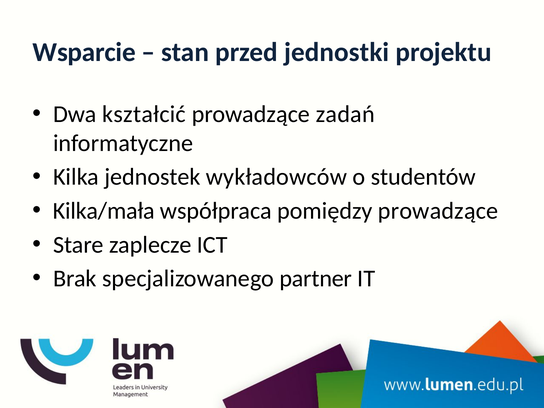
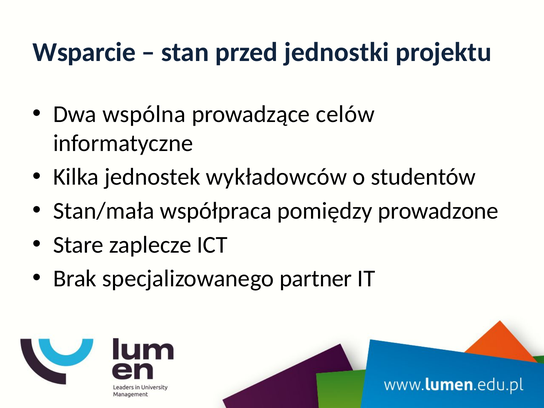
kształcić: kształcić -> wspólna (144, 114)
zadań: zadań -> celów (345, 114)
Kilka/mała: Kilka/mała -> Stan/mała (104, 211)
pomiędzy prowadzące: prowadzące -> prowadzone (438, 211)
